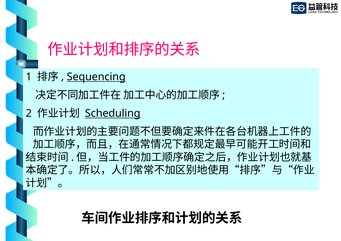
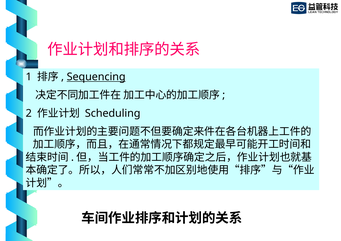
Scheduling underline: present -> none (113, 113)
